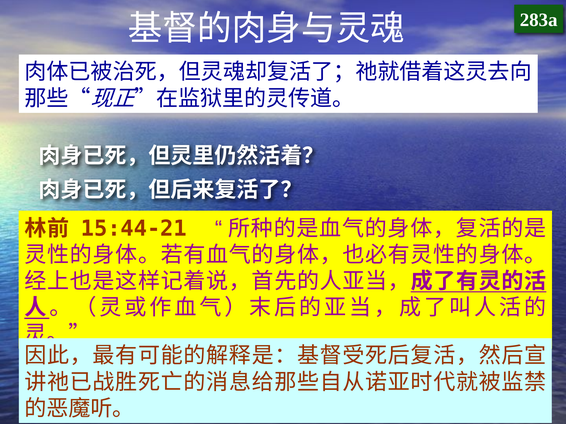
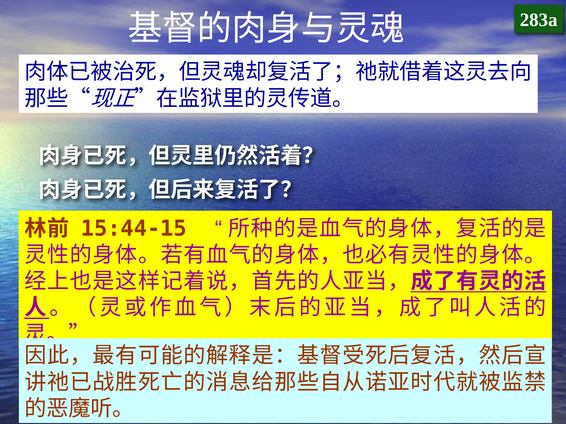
15:44-21: 15:44-21 -> 15:44-15 (134, 229)
